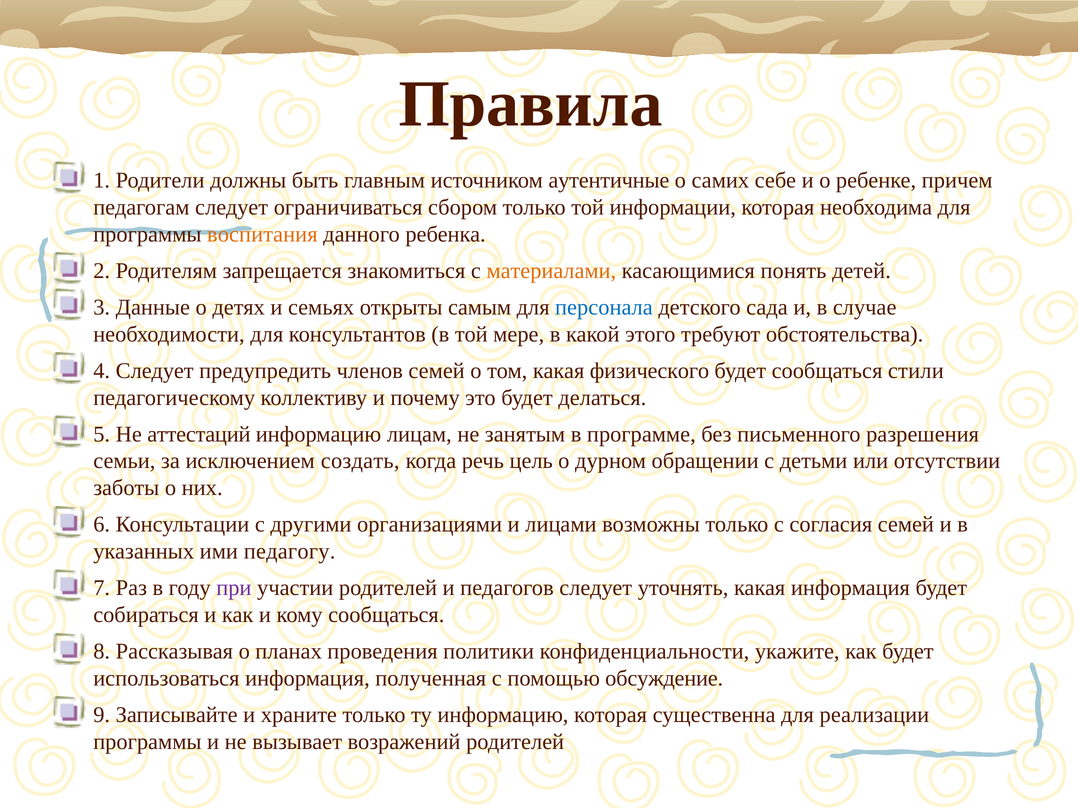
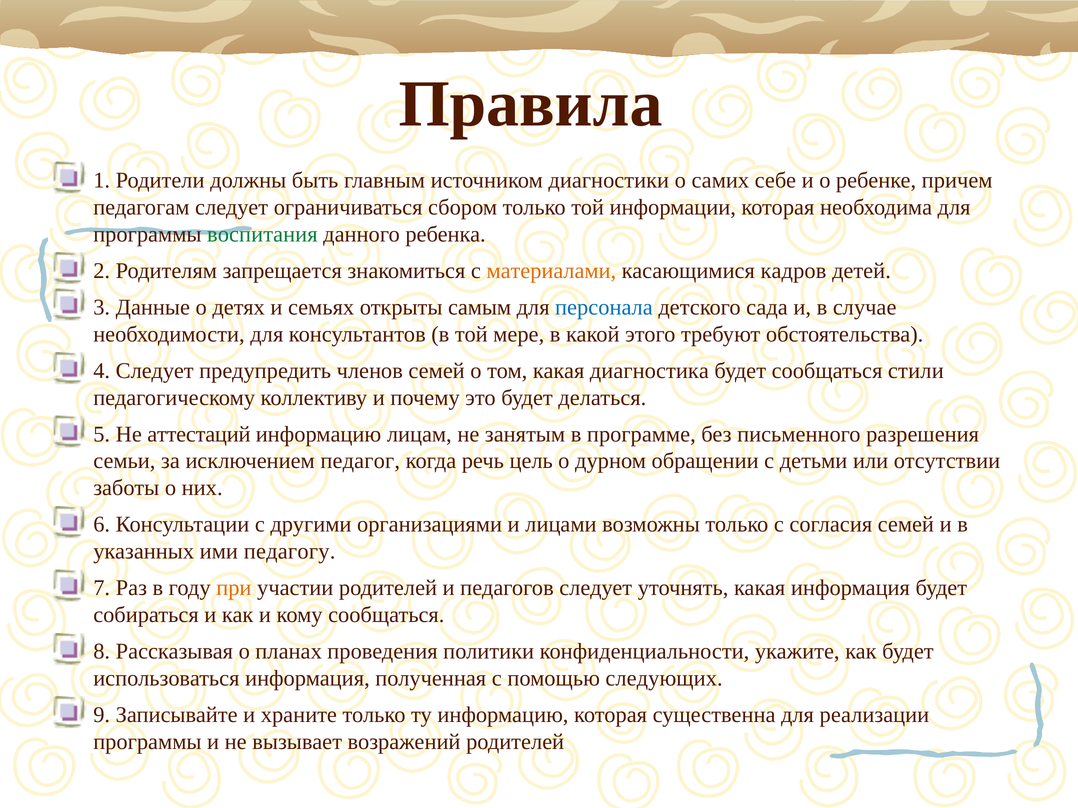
аутентичные: аутентичные -> диагностики (609, 180)
воспитания colour: orange -> green (262, 234)
понять: понять -> кадров (793, 271)
физического: физического -> диагностика (649, 371)
создать: создать -> педагог (360, 461)
при colour: purple -> orange (234, 588)
обсуждение: обсуждение -> следующих (664, 679)
